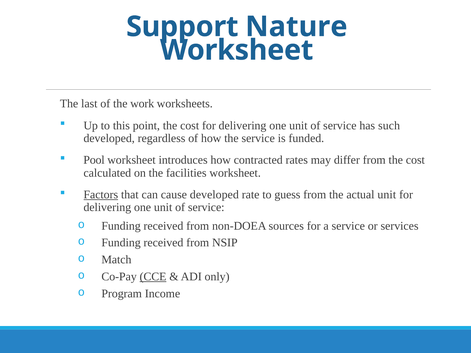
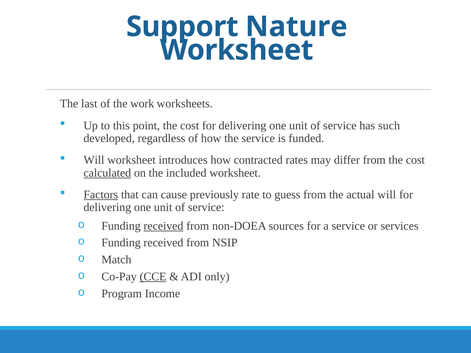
Pool: Pool -> Will (94, 160)
calculated underline: none -> present (107, 173)
facilities: facilities -> included (186, 173)
cause developed: developed -> previously (214, 195)
actual unit: unit -> will (387, 195)
received underline: none -> present (163, 226)
